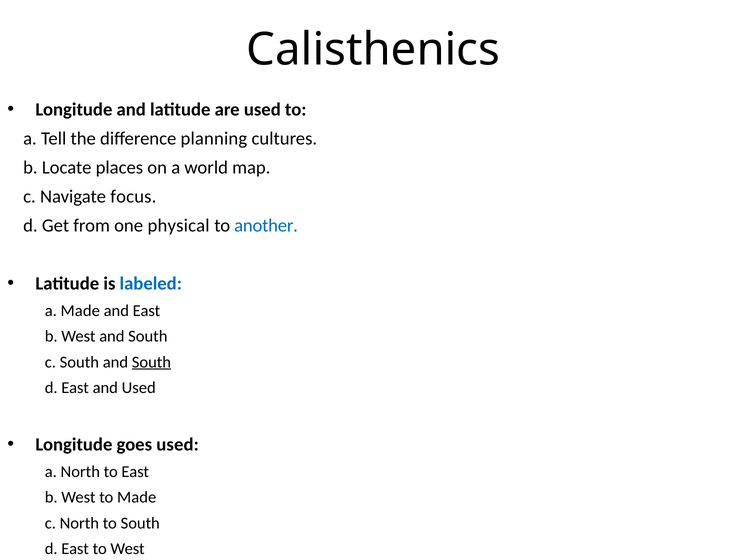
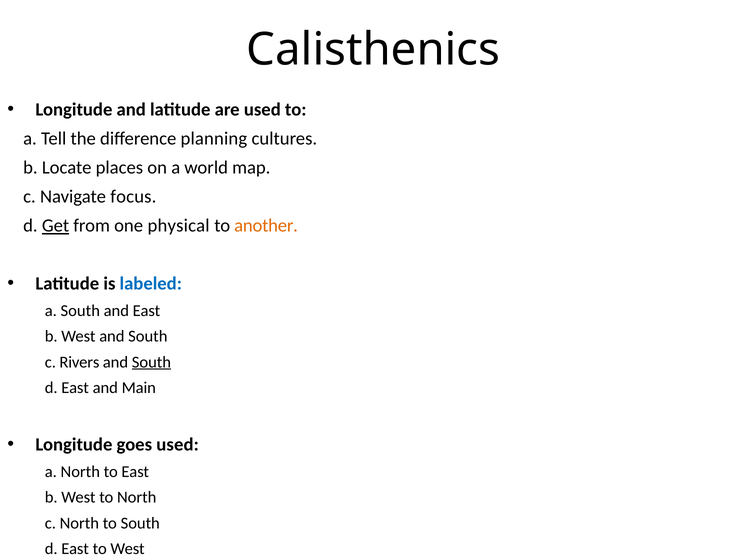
Get underline: none -> present (56, 226)
another colour: blue -> orange (266, 226)
a Made: Made -> South (80, 311)
c South: South -> Rivers (79, 362)
and Used: Used -> Main (139, 388)
to Made: Made -> North (137, 498)
